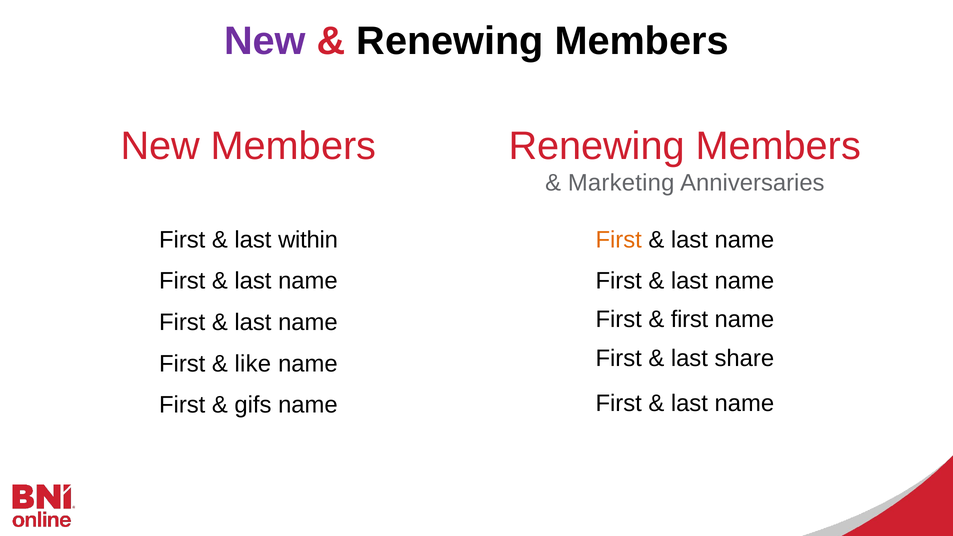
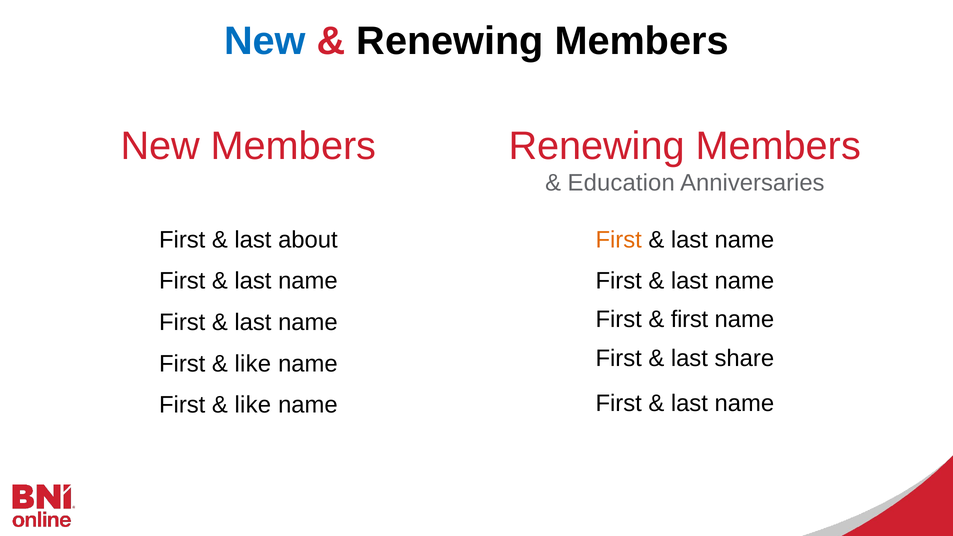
New colour: purple -> blue (265, 41)
Marketing: Marketing -> Education (621, 183)
within: within -> about (308, 240)
gifs: gifs -> like (253, 405)
